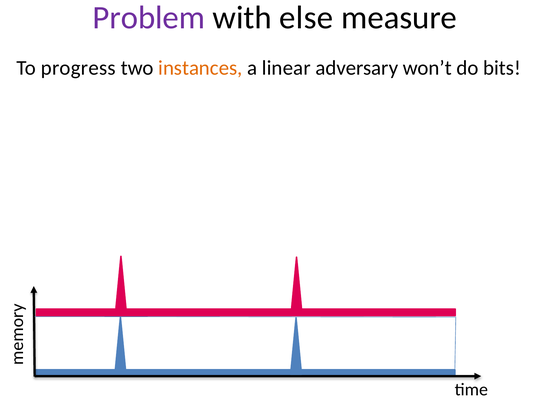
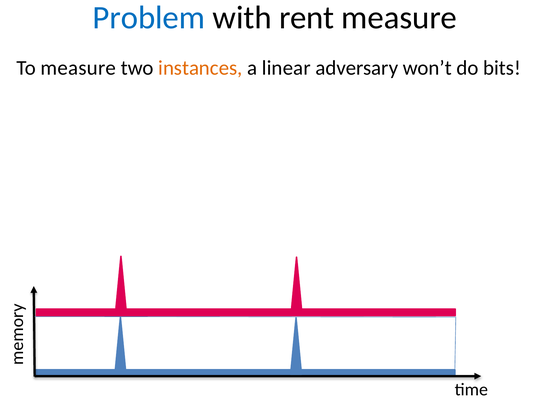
Problem colour: purple -> blue (149, 18)
else: else -> rent (307, 18)
To progress: progress -> measure (78, 68)
